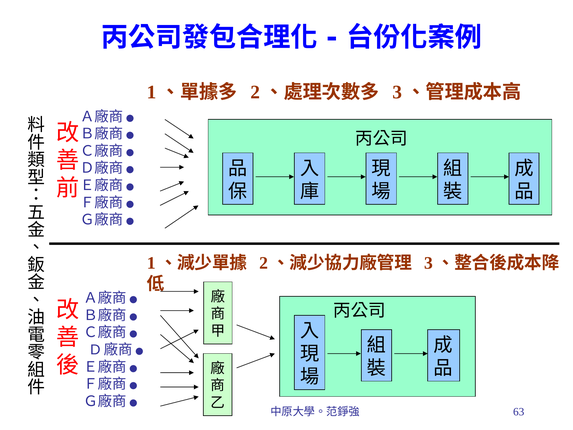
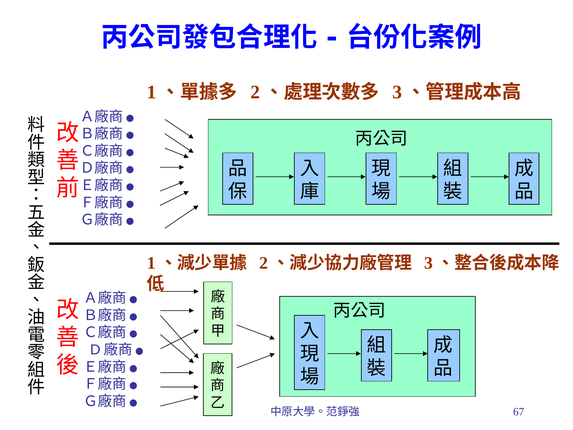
63: 63 -> 67 (519, 411)
